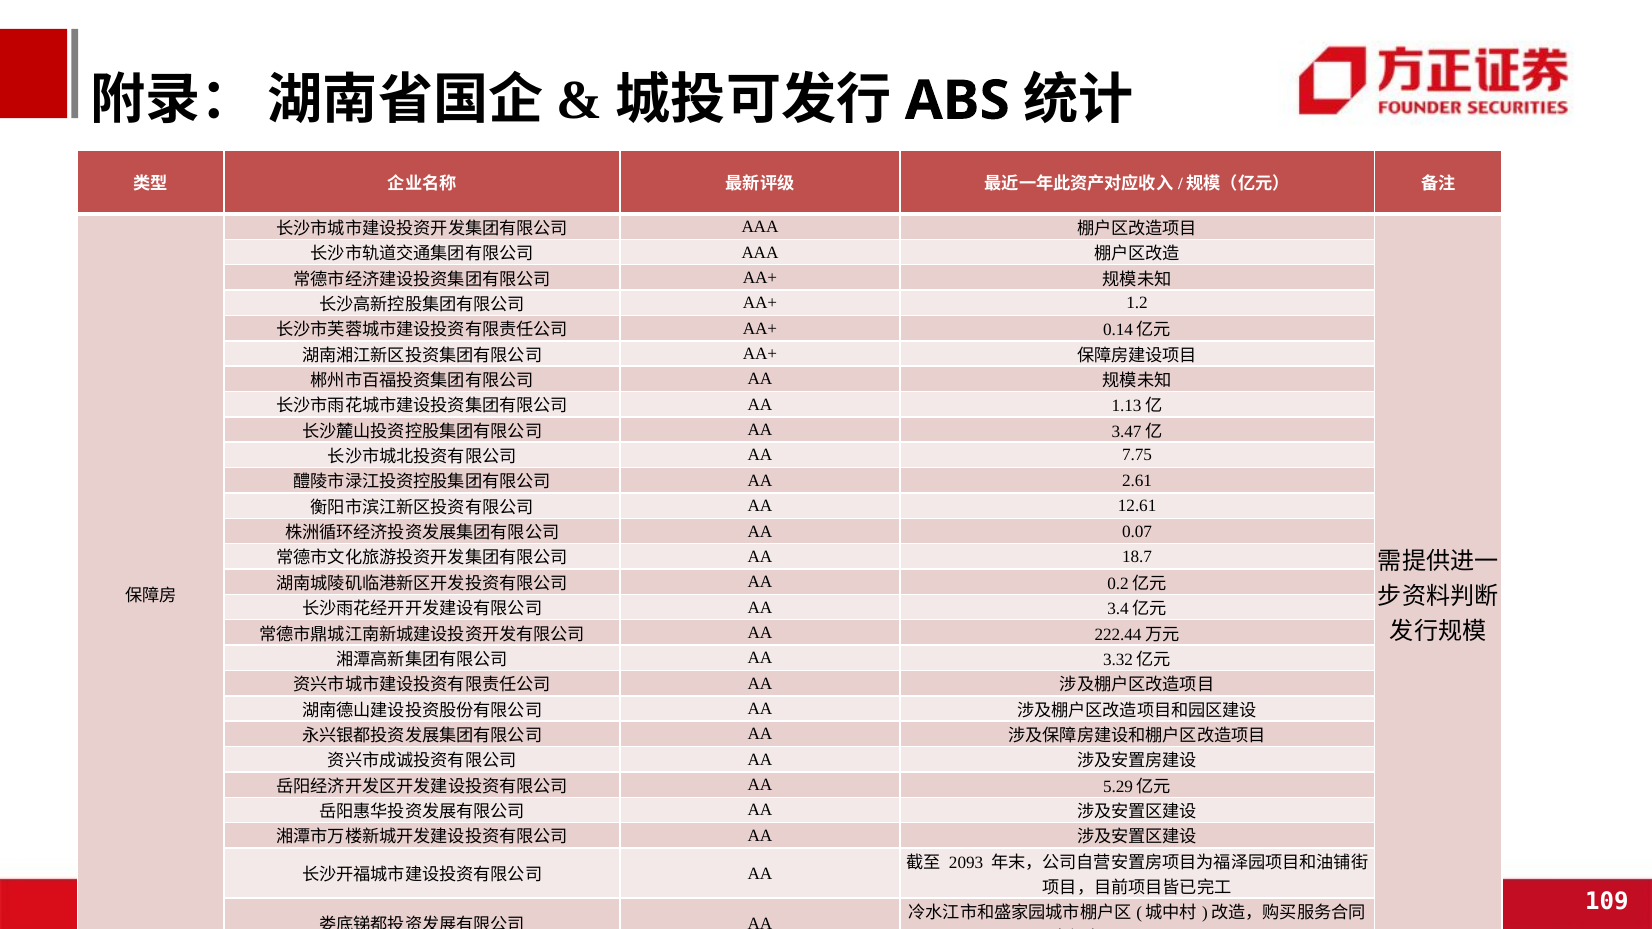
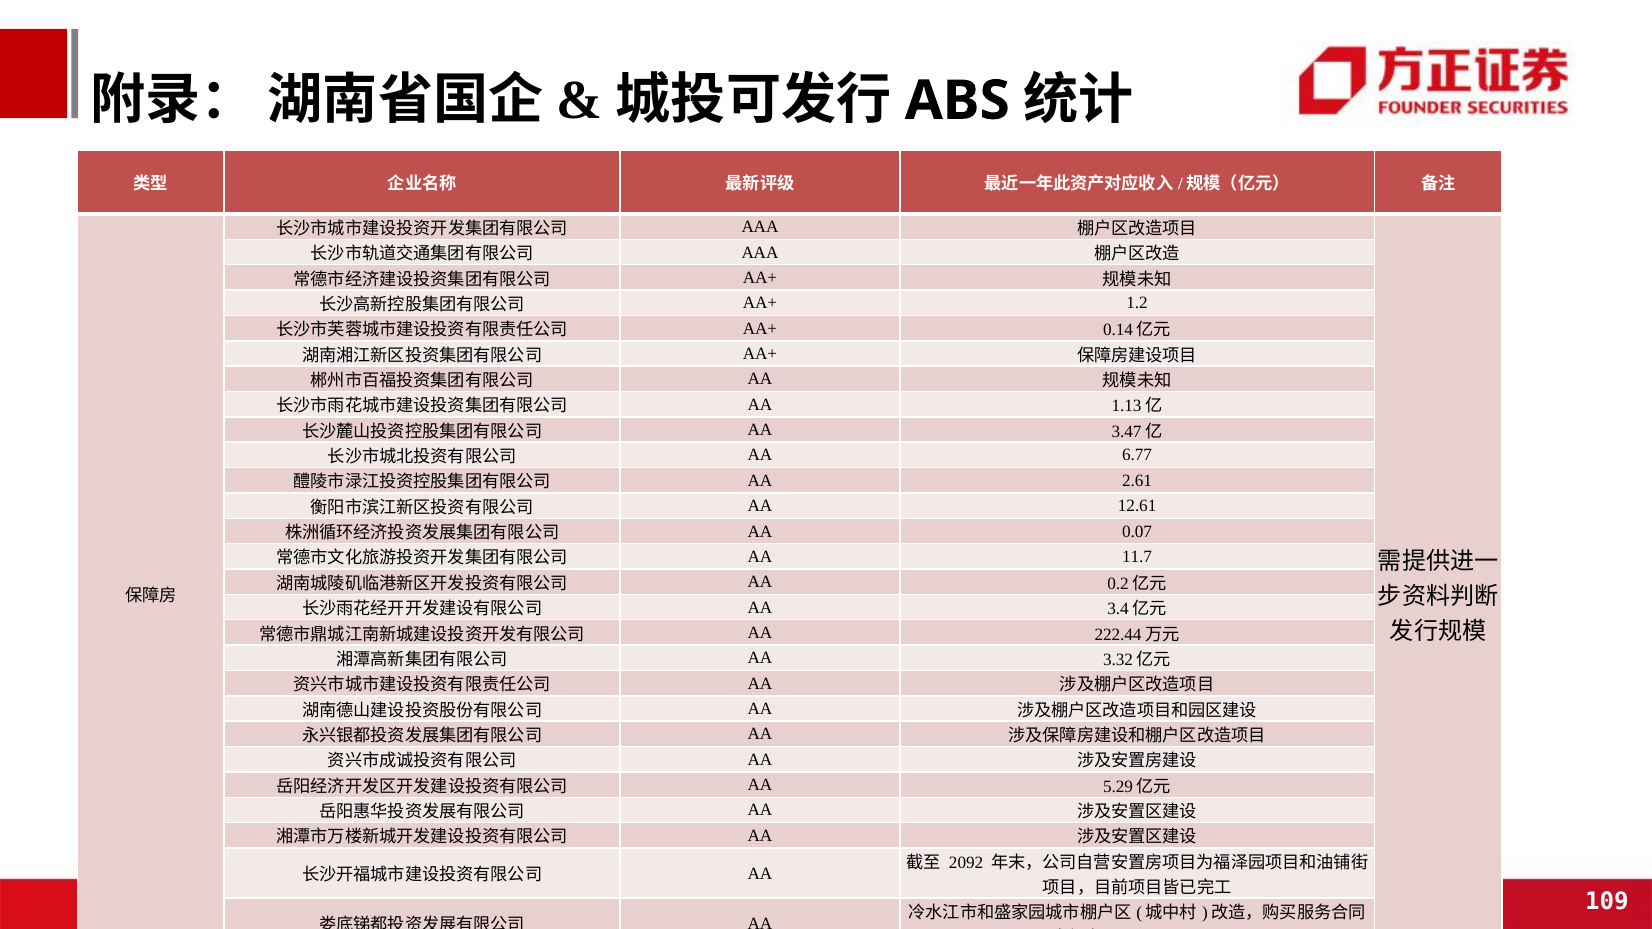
7.75: 7.75 -> 6.77 (1137, 455)
18.7: 18.7 -> 11.7 (1137, 557)
2093: 2093 -> 2092 (966, 863)
